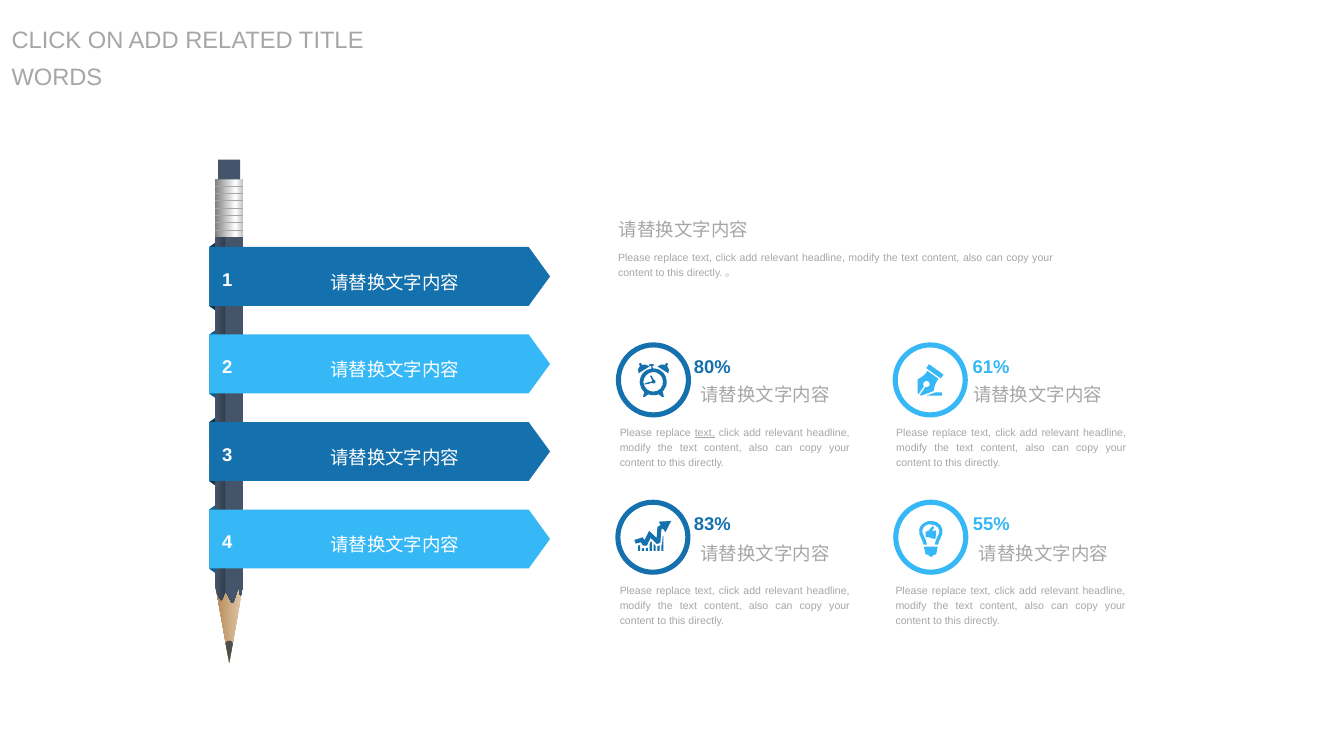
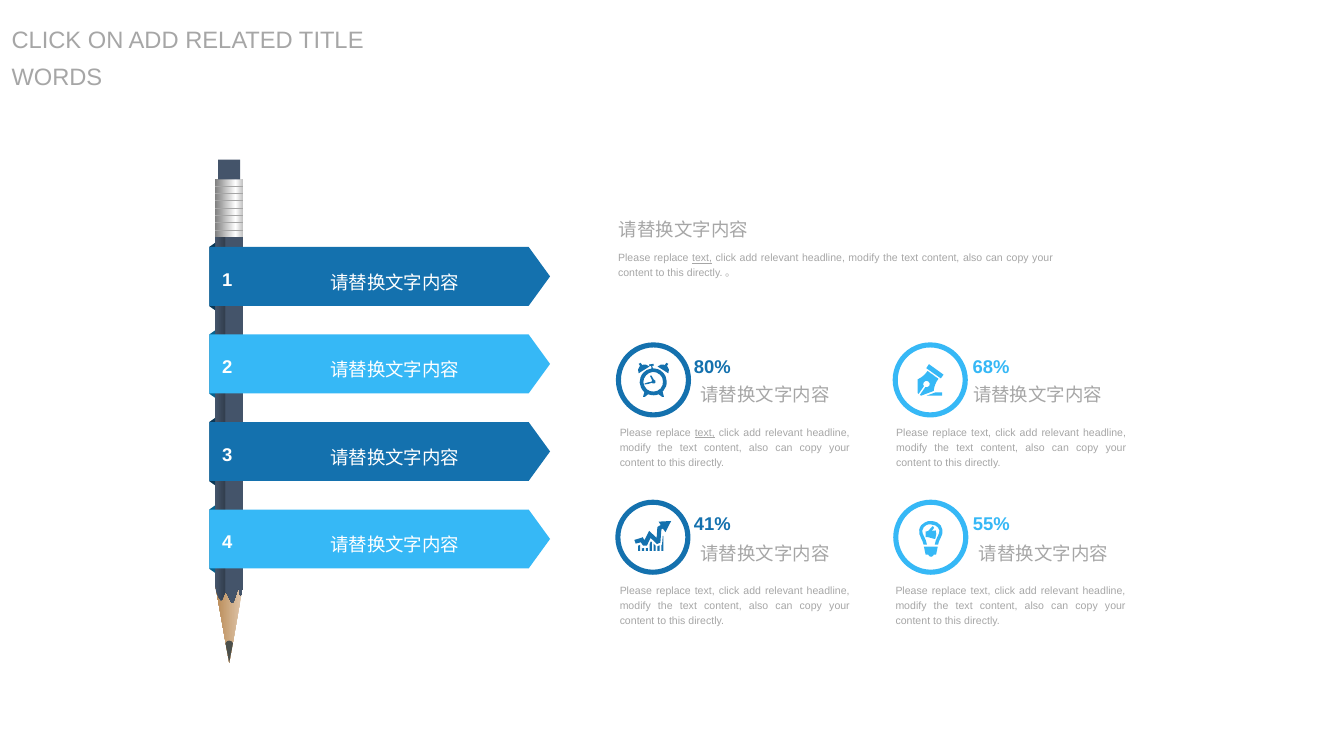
text underline: none -> present (702, 258)
61%: 61% -> 68% (991, 368)
83%: 83% -> 41% (712, 525)
